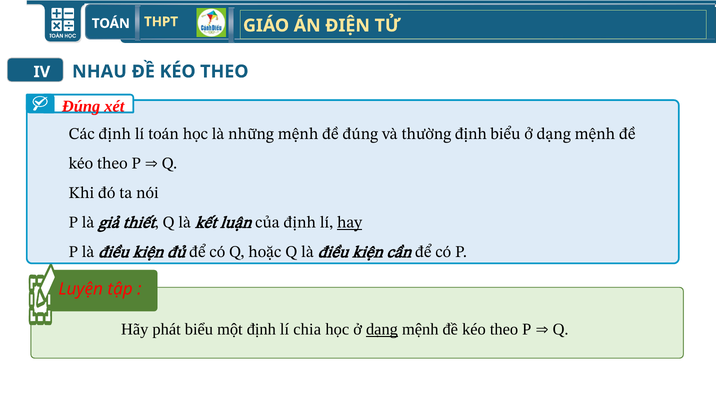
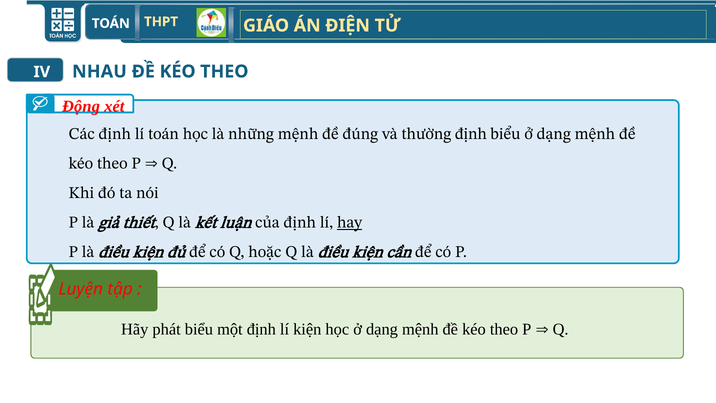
Đúng: Đúng -> Động (81, 106)
lí chia: chia -> kiện (307, 329)
dạng underline: present -> none (382, 329)
